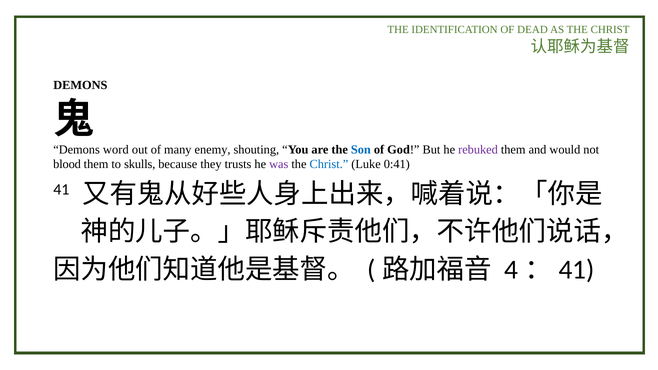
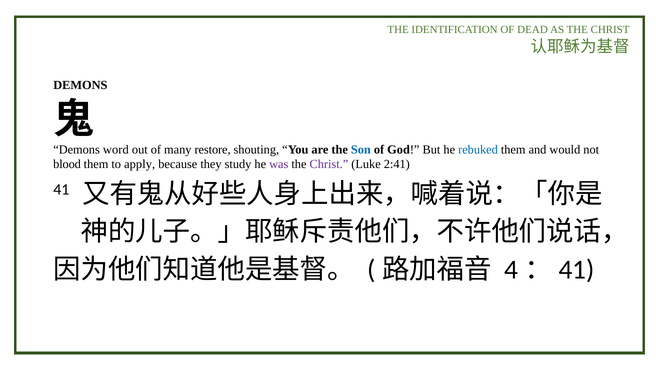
enemy: enemy -> restore (213, 150)
rebuked colour: purple -> blue (478, 150)
skulls: skulls -> apply (140, 164)
trusts: trusts -> study (238, 164)
Christ colour: blue -> purple (329, 164)
0:41: 0:41 -> 2:41 (397, 164)
